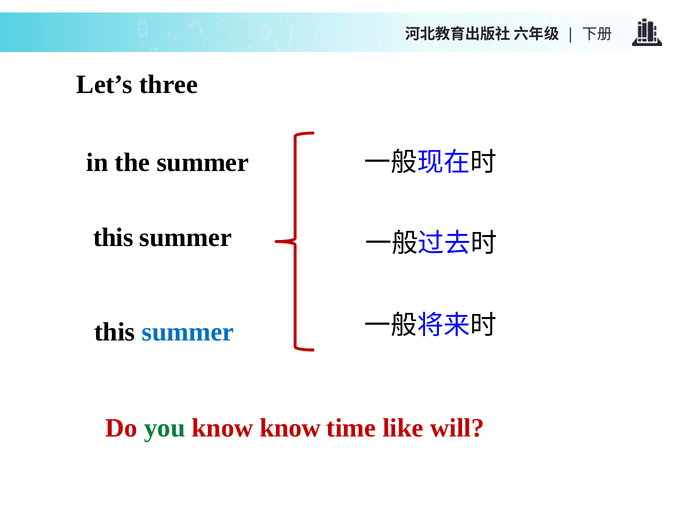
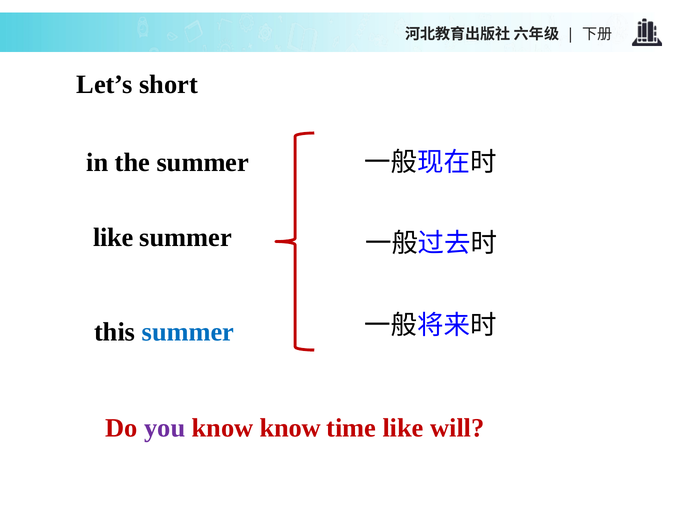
three: three -> short (169, 85)
this: this -> like (113, 238)
you colour: green -> purple (165, 428)
